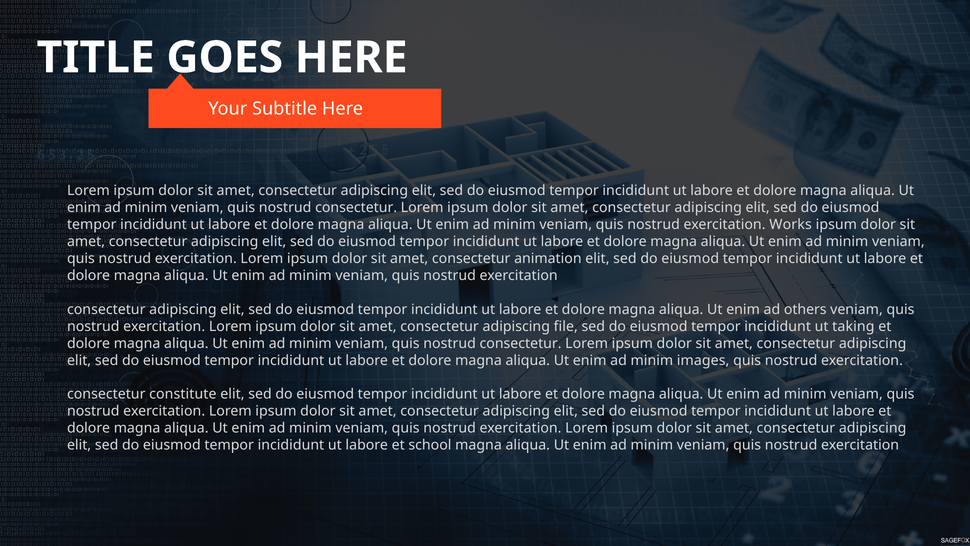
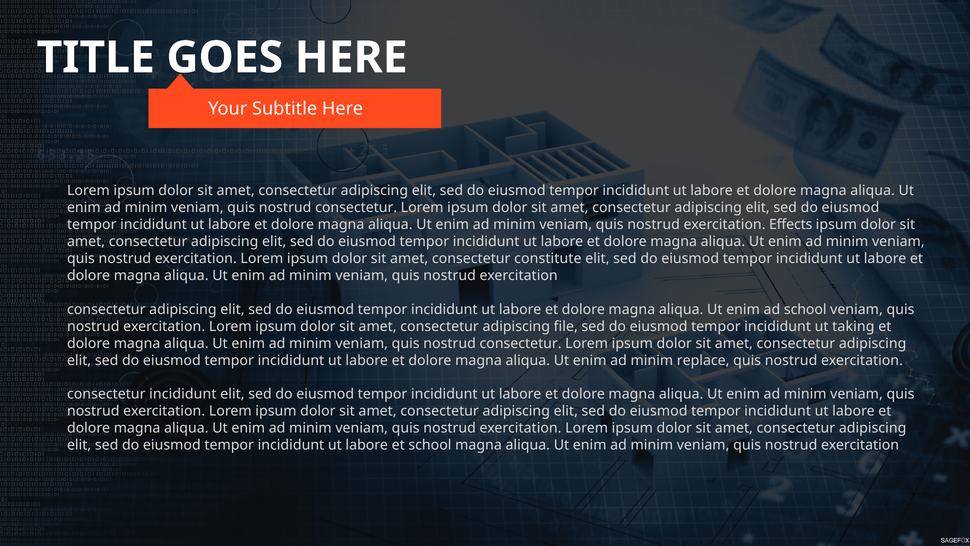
Works: Works -> Effects (791, 224)
animation: animation -> constitute (548, 258)
ad others: others -> school (805, 309)
images: images -> replace (703, 360)
consectetur constitute: constitute -> incididunt (183, 394)
